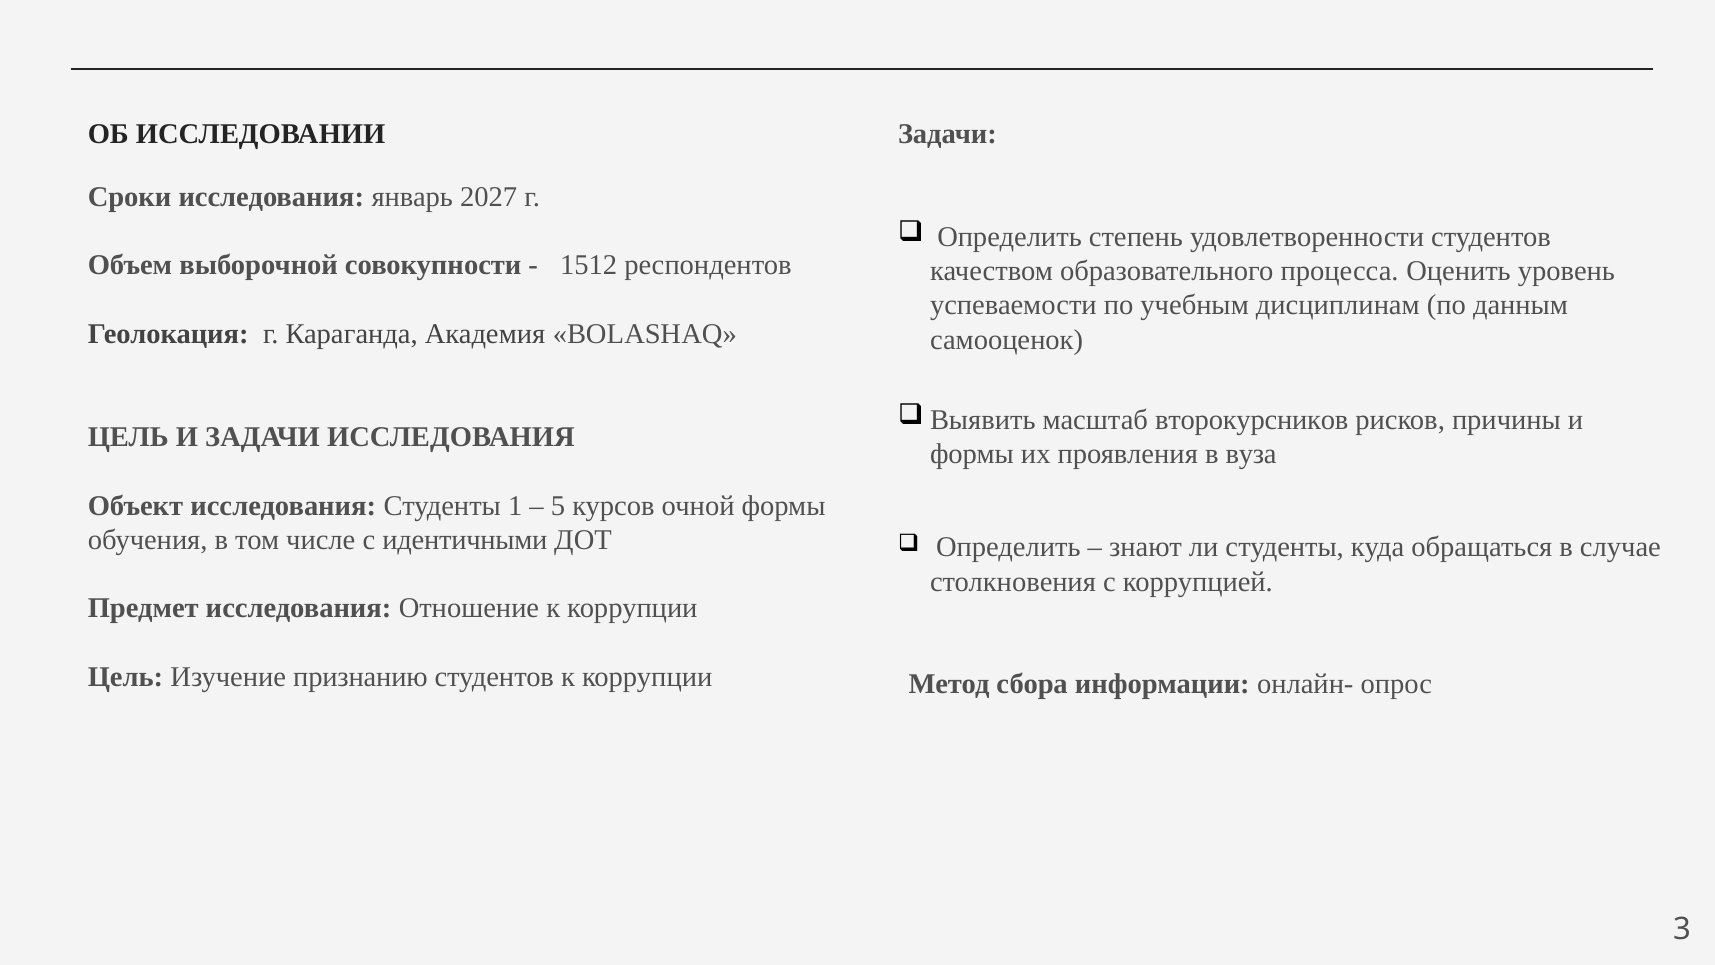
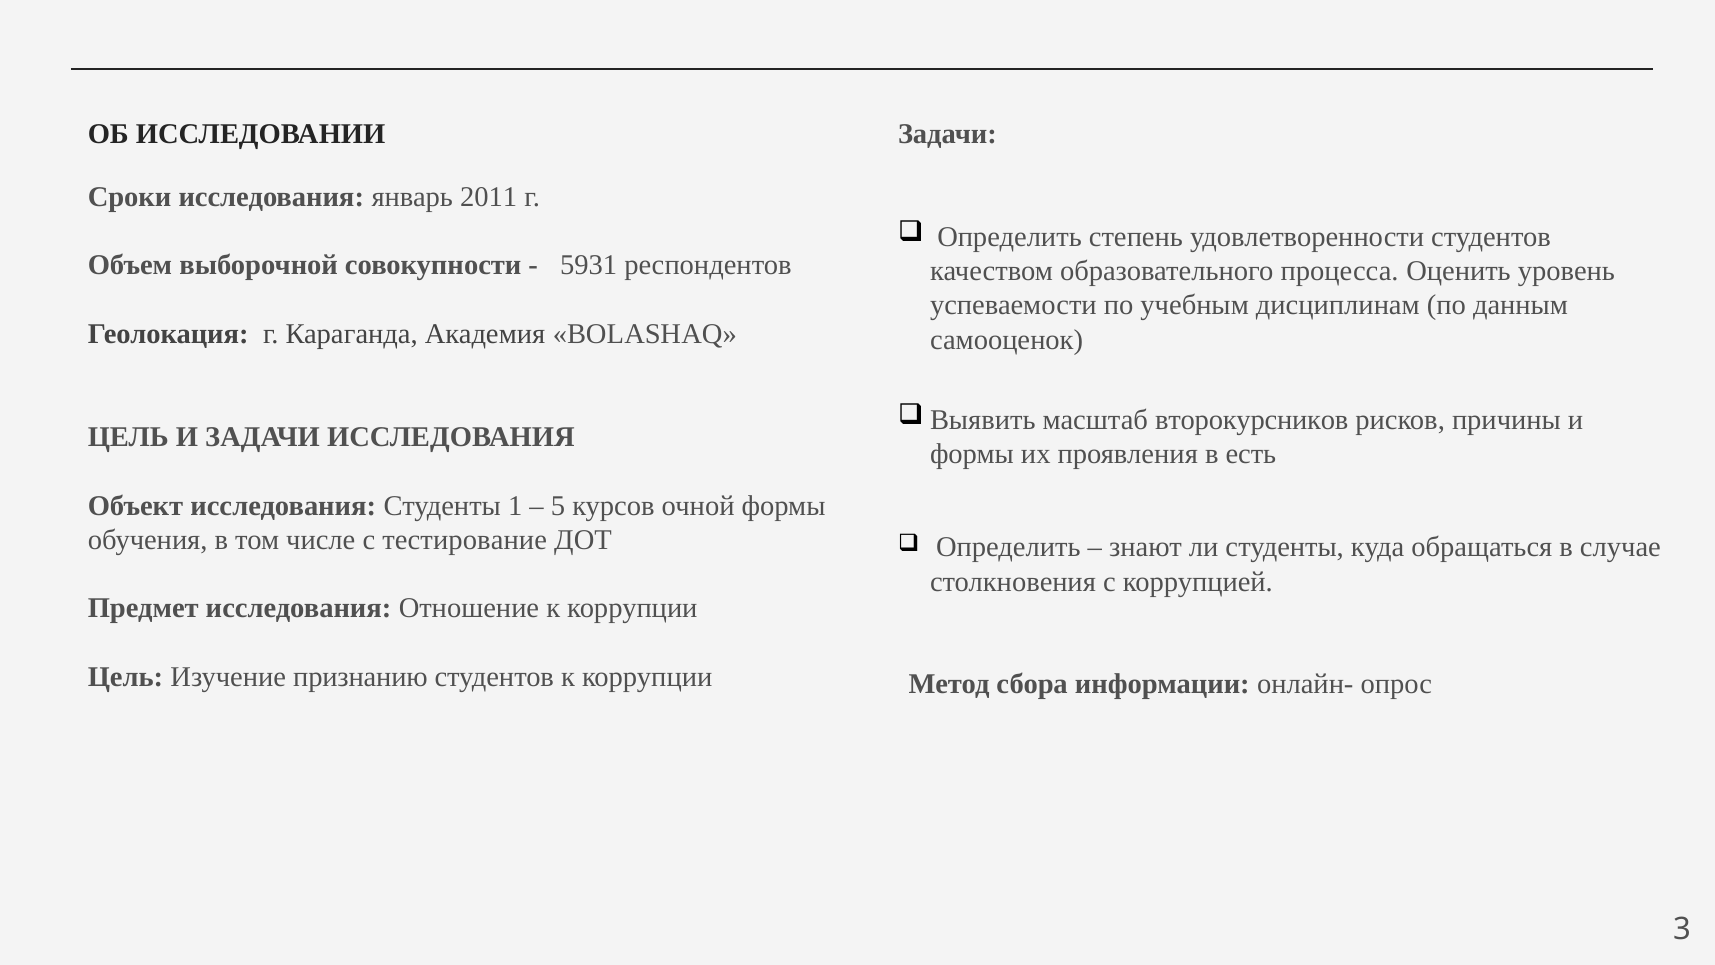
2027: 2027 -> 2011 (489, 197)
1512: 1512 -> 5931 (589, 265)
вуза: вуза -> есть (1251, 454)
идентичными: идентичными -> тестирование (465, 540)
